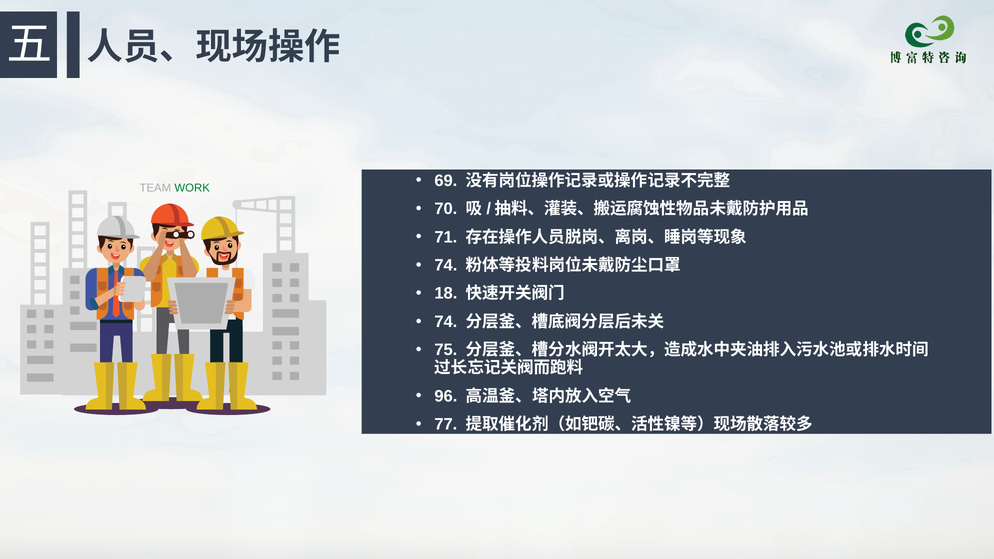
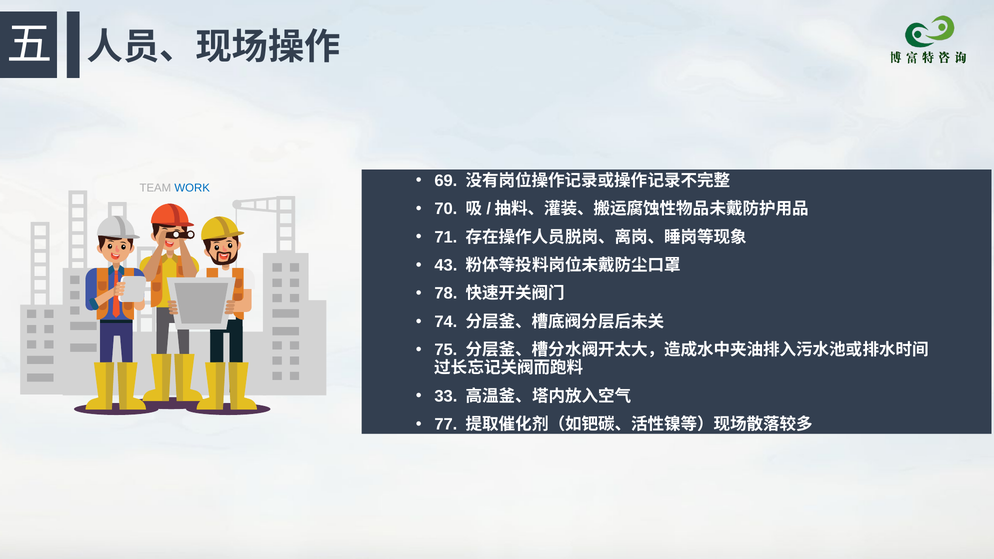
WORK colour: green -> blue (192, 188)
74: 74 -> 43 (446, 265)
18: 18 -> 78 (446, 294)
96: 96 -> 33 (446, 396)
